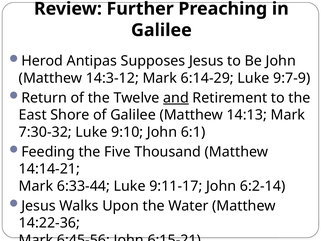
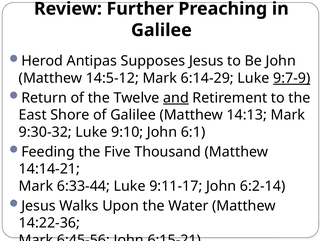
14:3-12: 14:3-12 -> 14:5-12 (112, 78)
9:7-9 underline: none -> present (292, 78)
7:30-32: 7:30-32 -> 9:30-32 (45, 132)
